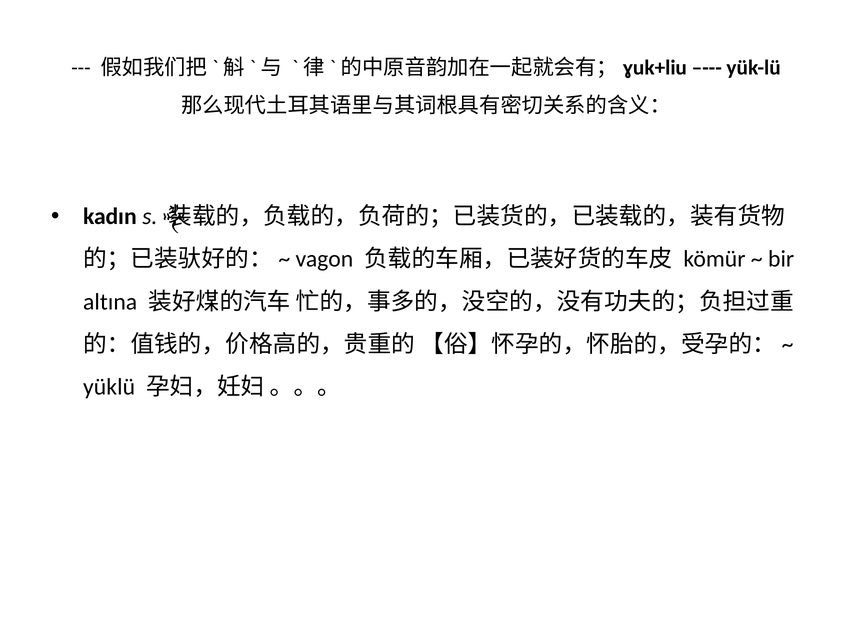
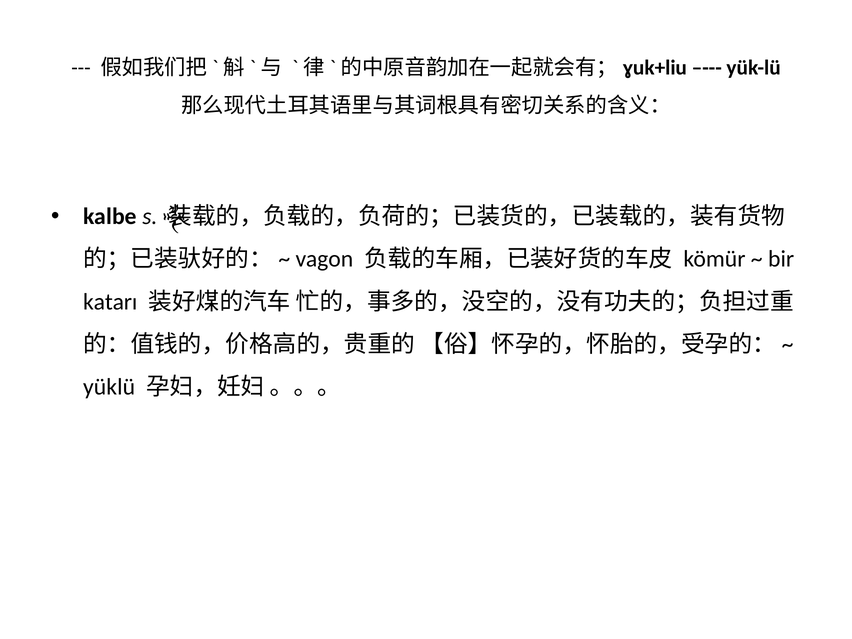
kadın: kadın -> kalbe (110, 217)
altına: altına -> katarı (110, 302)
